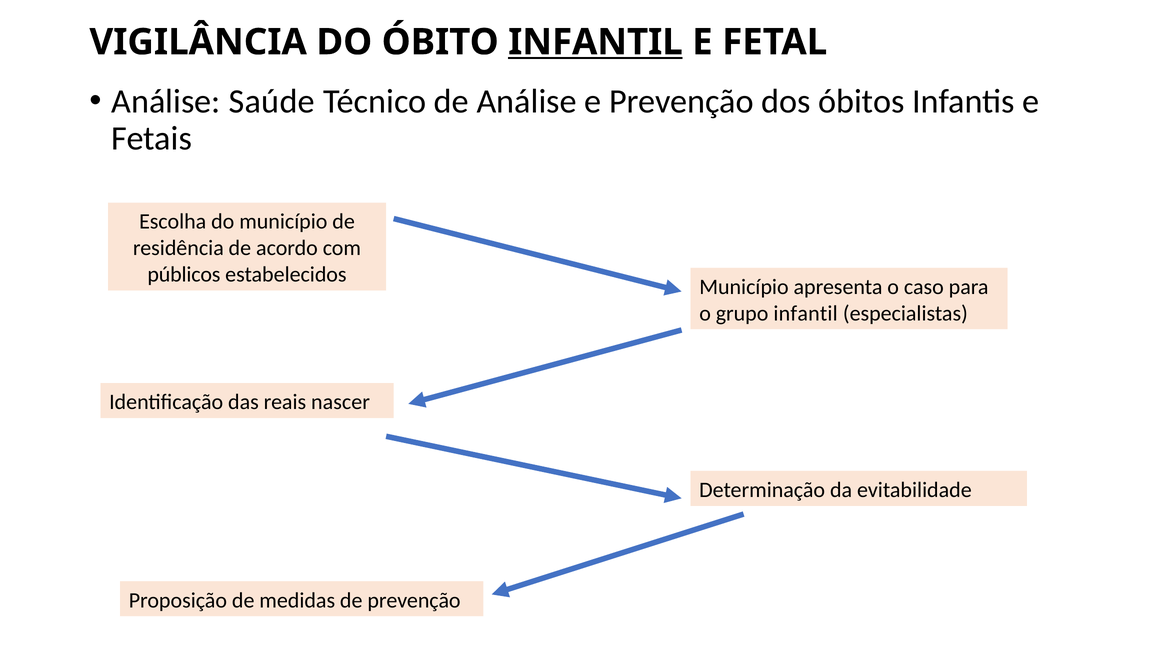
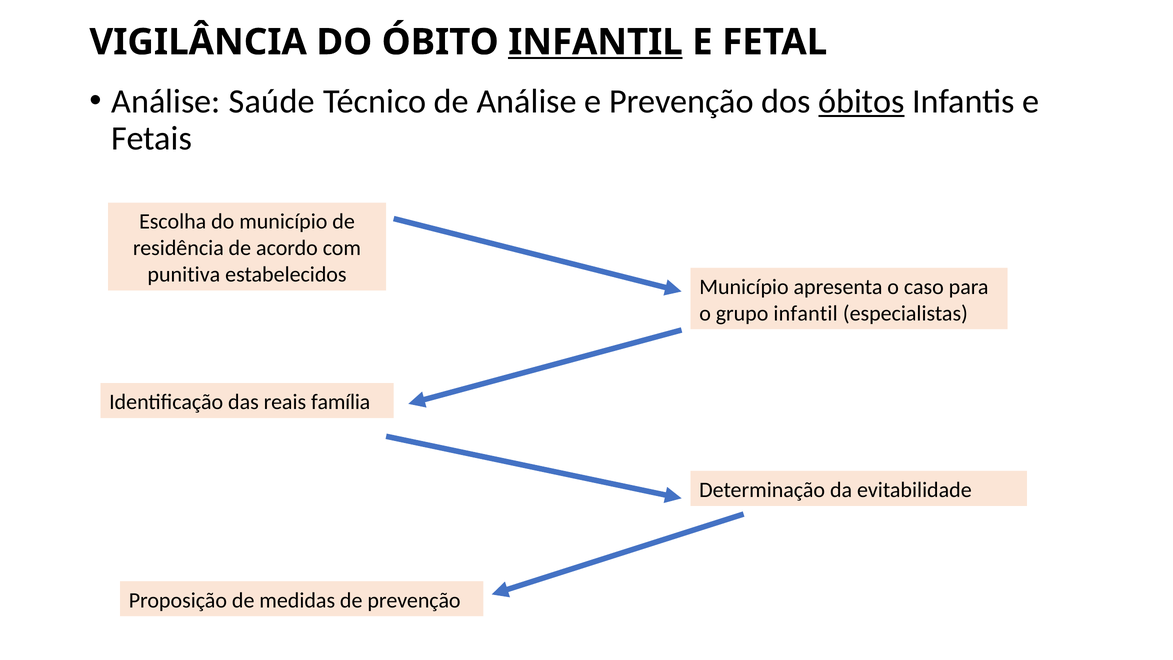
óbitos underline: none -> present (861, 101)
públicos: públicos -> punitiva (184, 274)
nascer: nascer -> família (341, 402)
